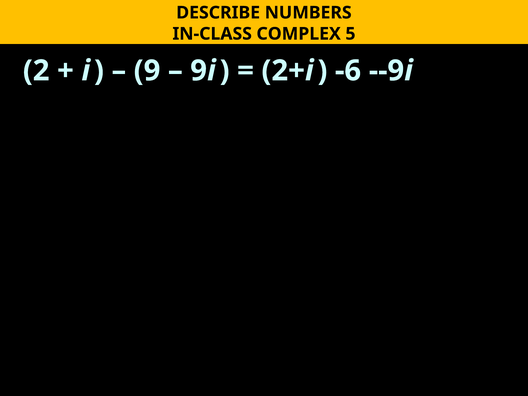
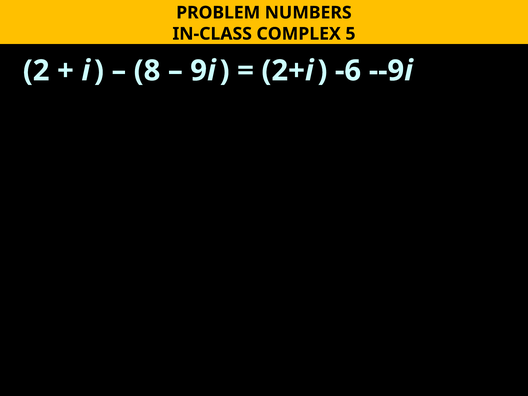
DESCRIBE: DESCRIBE -> PROBLEM (218, 13)
9: 9 -> 8 (147, 71)
